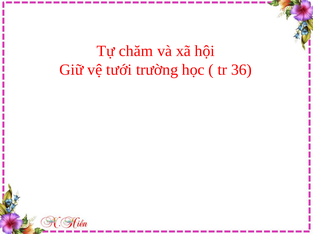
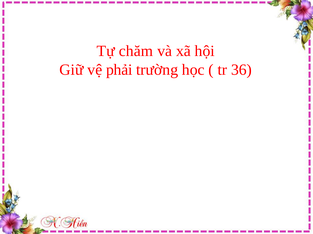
tưới: tưới -> phải (119, 70)
